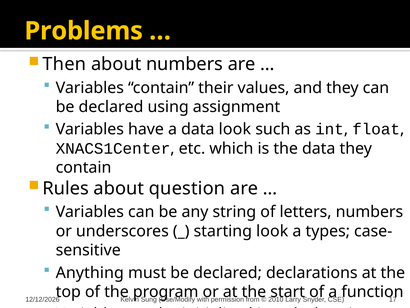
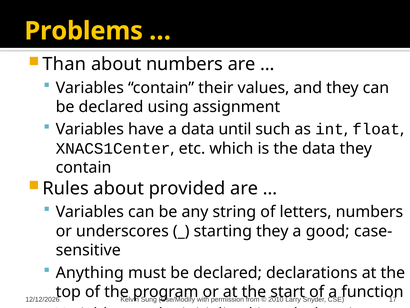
Then: Then -> Than (64, 64)
data look: look -> until (235, 129)
question: question -> provided (187, 188)
starting look: look -> they (272, 231)
types: types -> good (328, 231)
